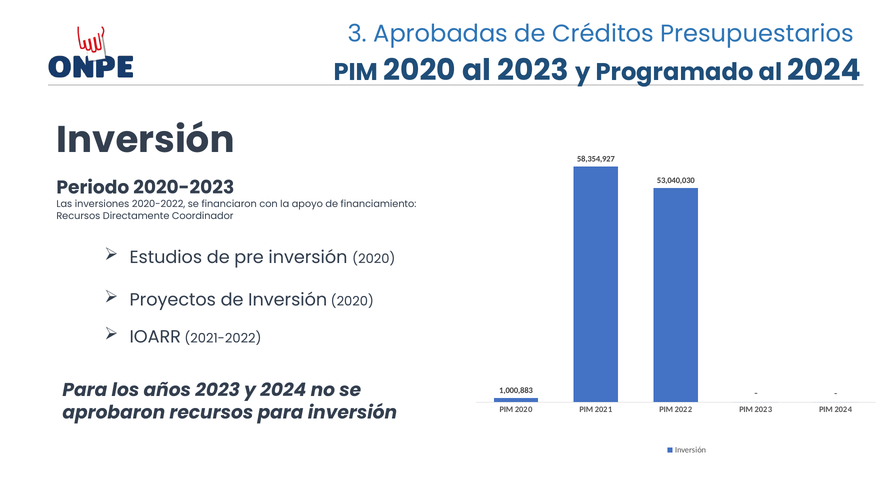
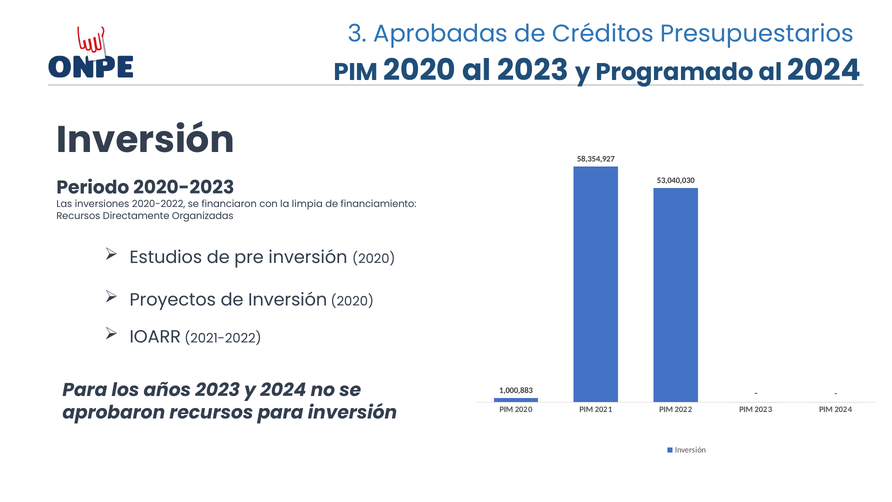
apoyo: apoyo -> limpia (307, 204)
Coordinador: Coordinador -> Organizadas (203, 216)
